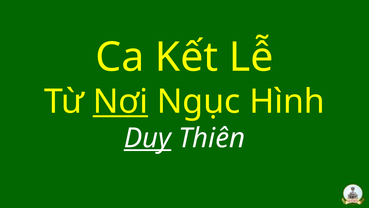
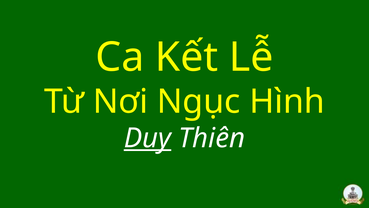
Nơi underline: present -> none (120, 101)
